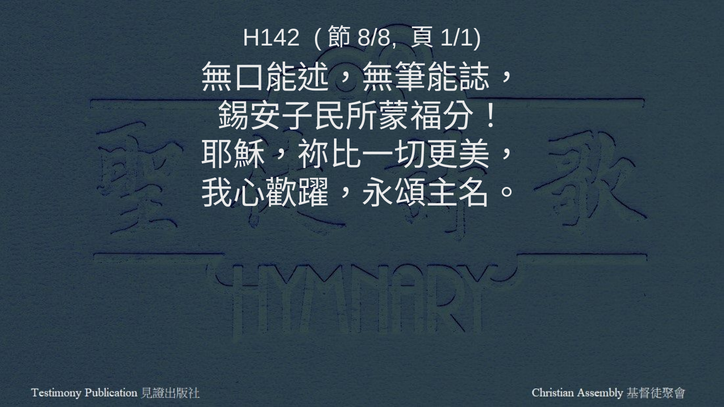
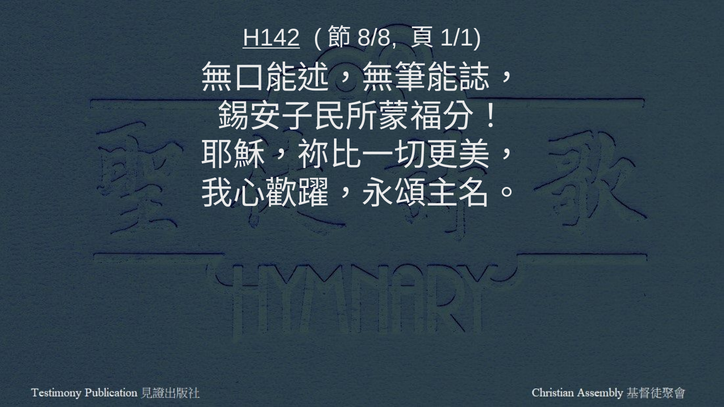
H142 underline: none -> present (271, 38)
